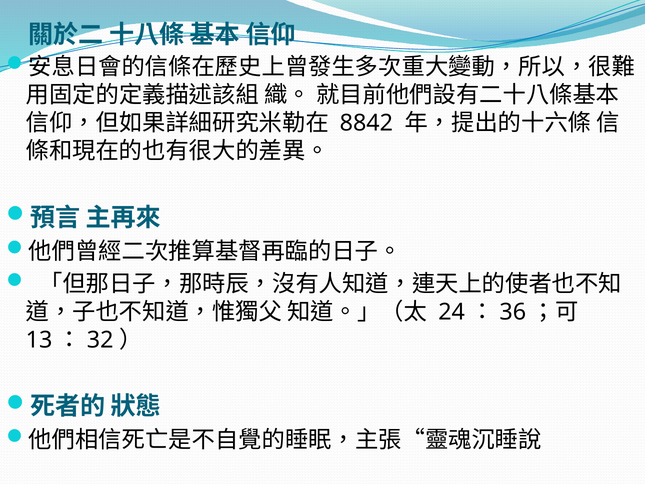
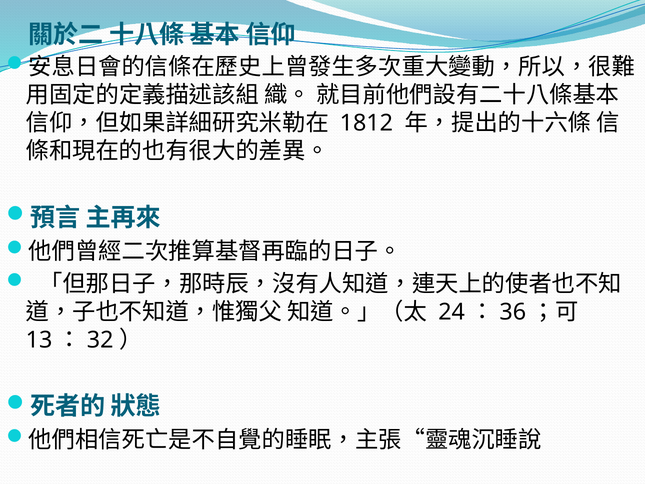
8842: 8842 -> 1812 (366, 123)
